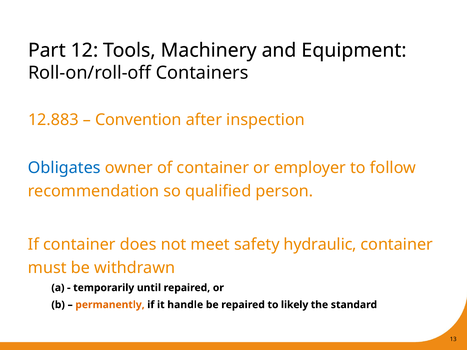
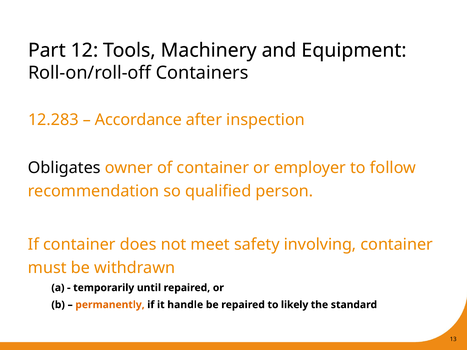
12.883: 12.883 -> 12.283 (53, 120)
Convention: Convention -> Accordance (138, 120)
Obligates colour: blue -> black (64, 168)
hydraulic: hydraulic -> involving (320, 245)
